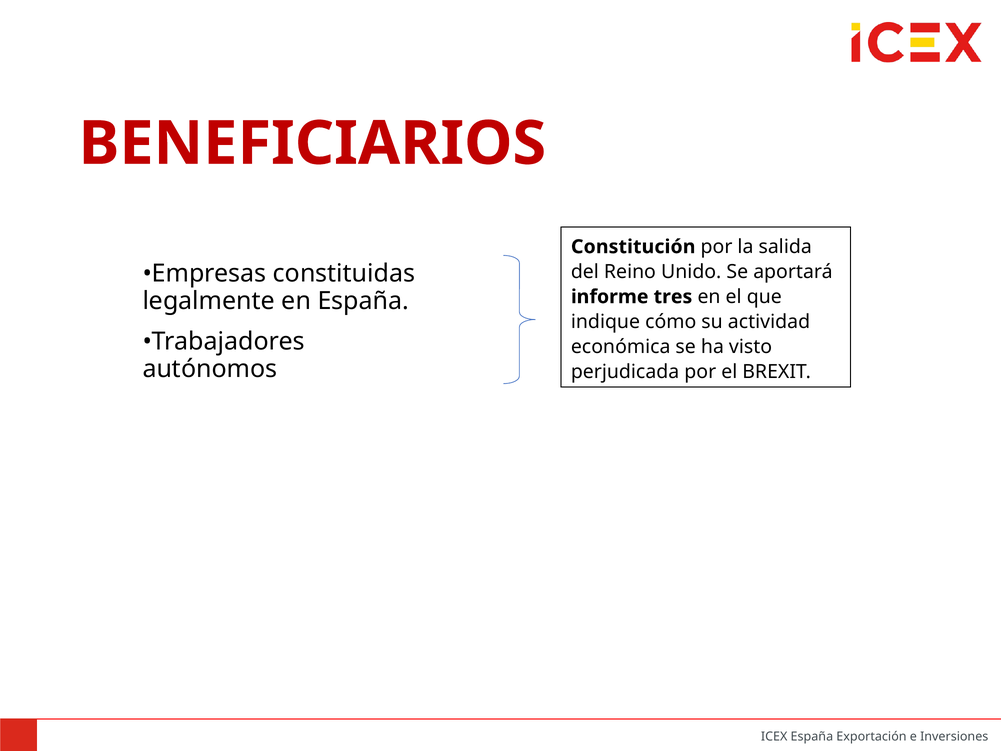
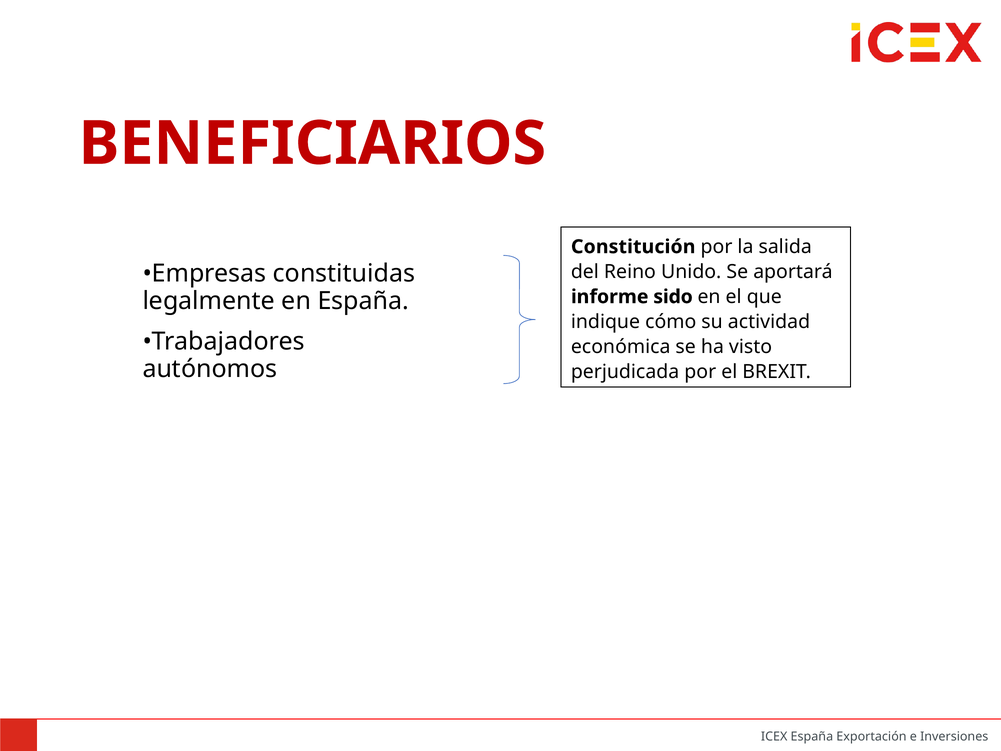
tres: tres -> sido (673, 297)
